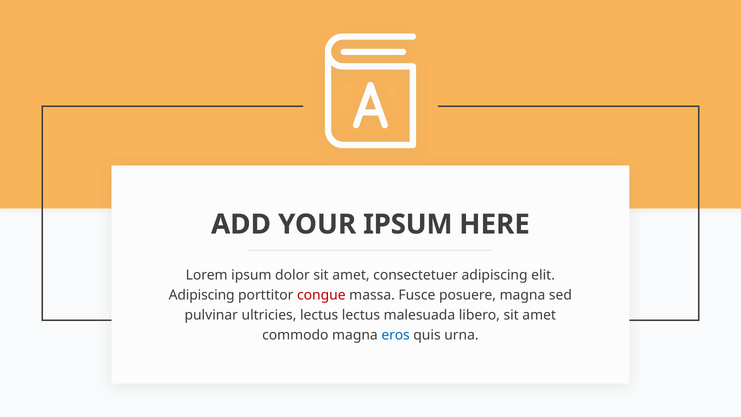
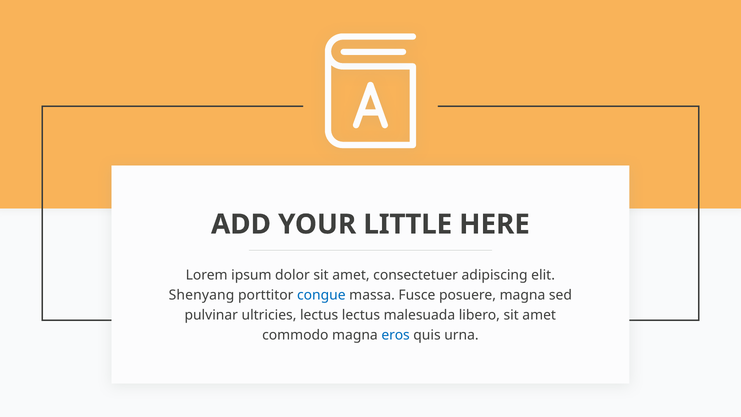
YOUR IPSUM: IPSUM -> LITTLE (408, 224)
Adipiscing: Adipiscing -> Shenyang (202, 295)
congue colour: red -> blue (321, 295)
